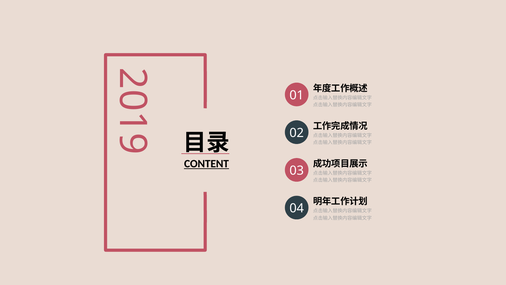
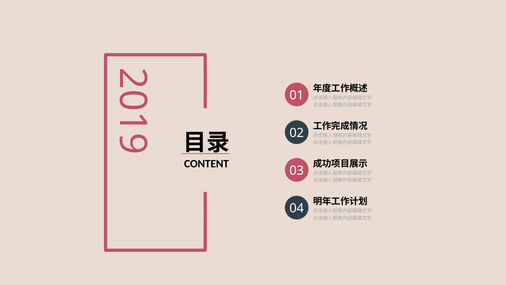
CONTENT underline: present -> none (207, 163)
